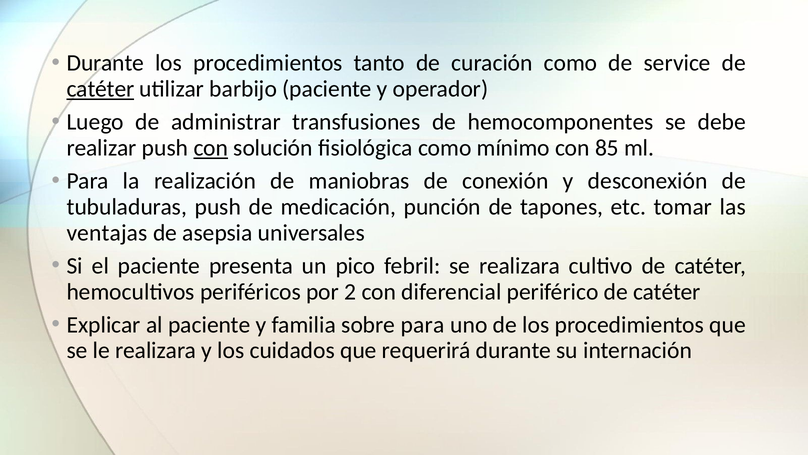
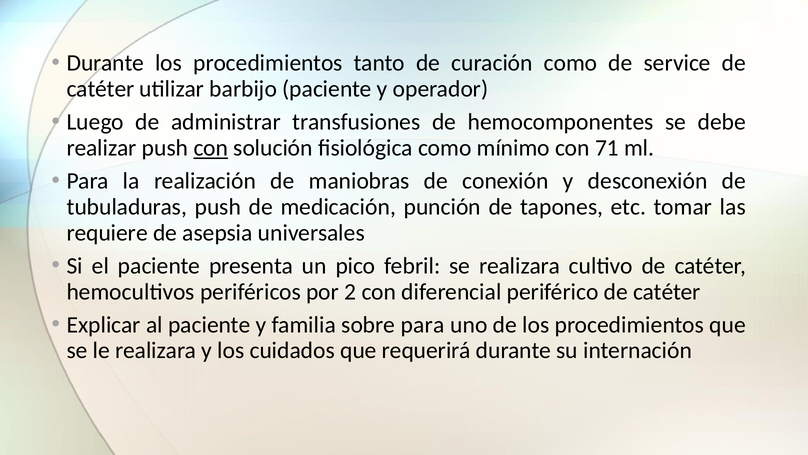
catéter underline: present -> none (100, 89)
85: 85 -> 71 (607, 148)
ventajas: ventajas -> requiere (107, 233)
